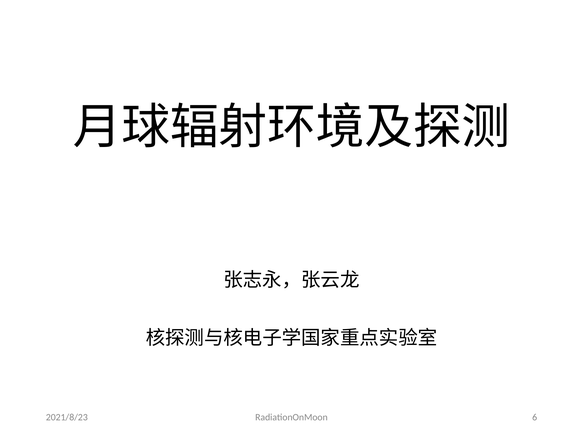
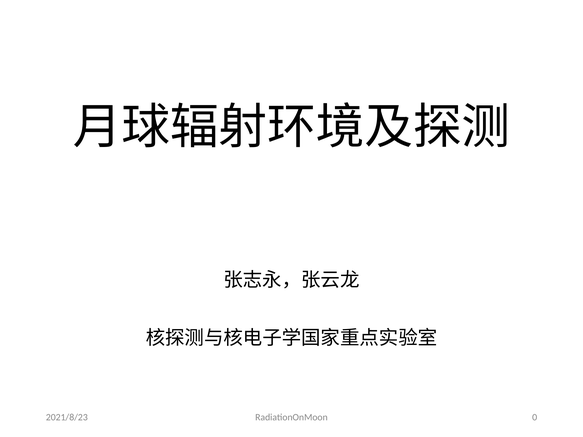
6: 6 -> 0 (535, 417)
